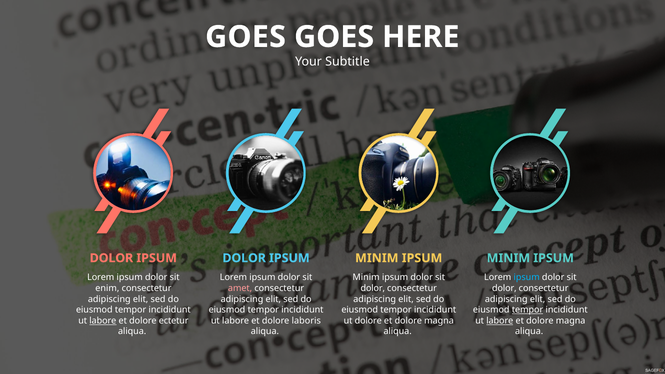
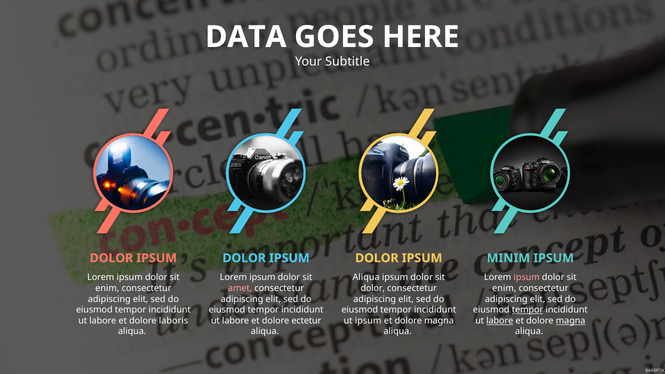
GOES: GOES -> DATA (246, 37)
MINIM: MINIM -> DOLOR (377, 258)
Minim: Minim -> Aliqua (366, 277)
ipsum colour: light blue -> pink (527, 277)
dolor: dolor -> enim (504, 288)
labore underline: present -> none (103, 321)
ectetur: ectetur -> laboris (174, 321)
laboris: laboris -> ectetur (306, 321)
ut dolore: dolore -> ipsum (368, 321)
magna underline: none -> present (571, 321)
